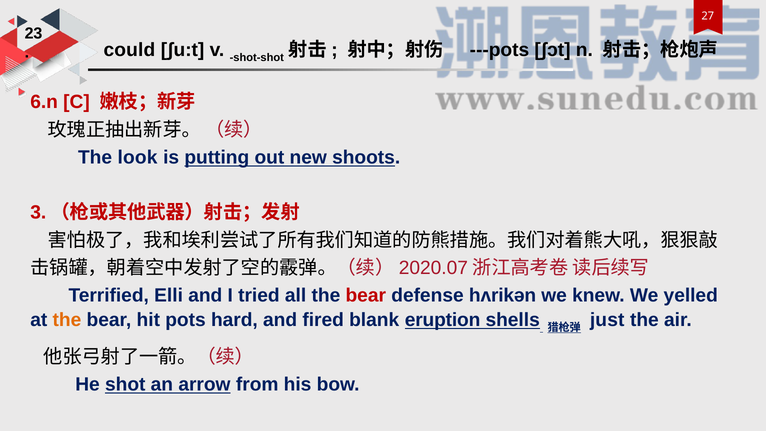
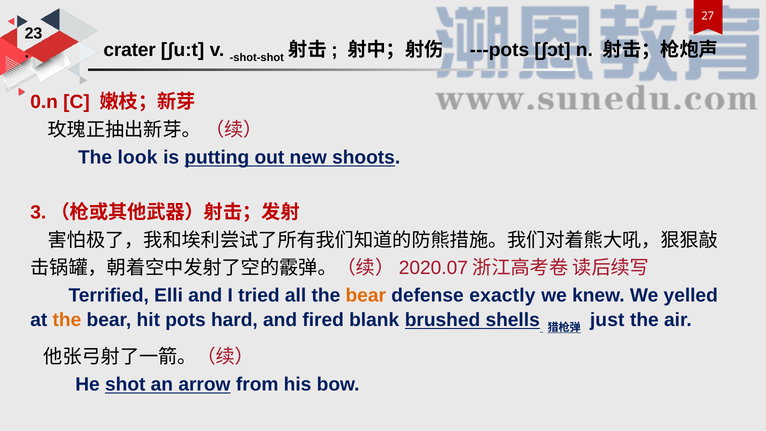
could: could -> crater (130, 50)
6.n: 6.n -> 0.n (44, 102)
bear colour: red -> orange (366, 295)
hʌrikən: hʌrikən -> exactly (502, 295)
eruption: eruption -> brushed (443, 320)
